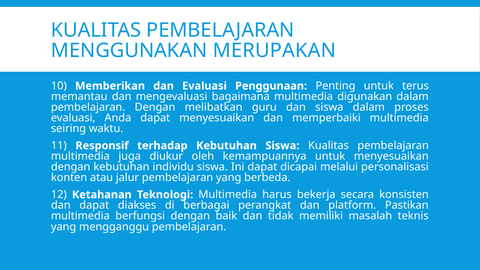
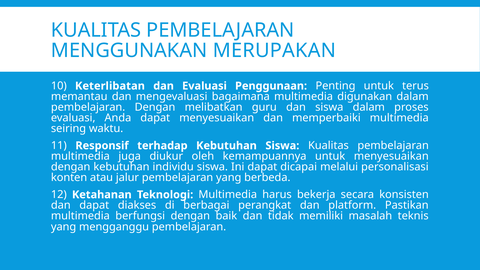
Memberikan: Memberikan -> Keterlibatan (110, 86)
